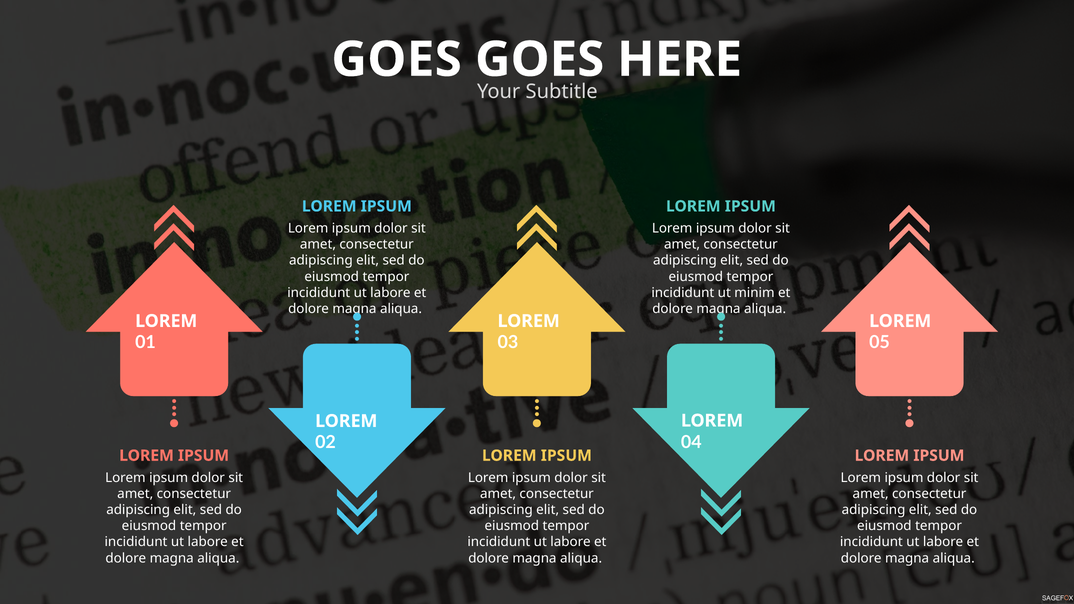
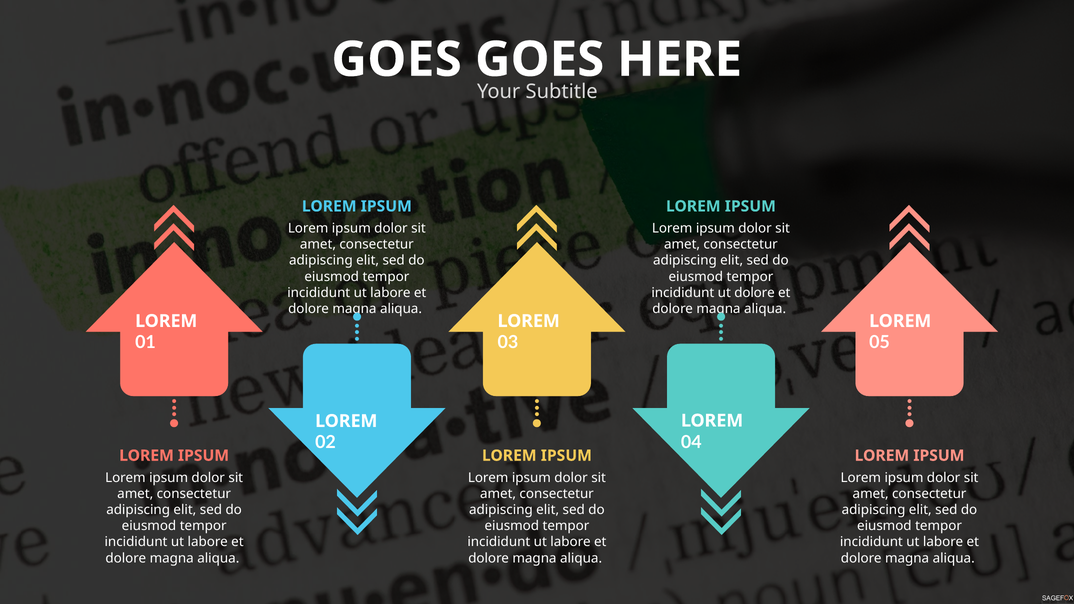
ut minim: minim -> dolore (755, 293)
